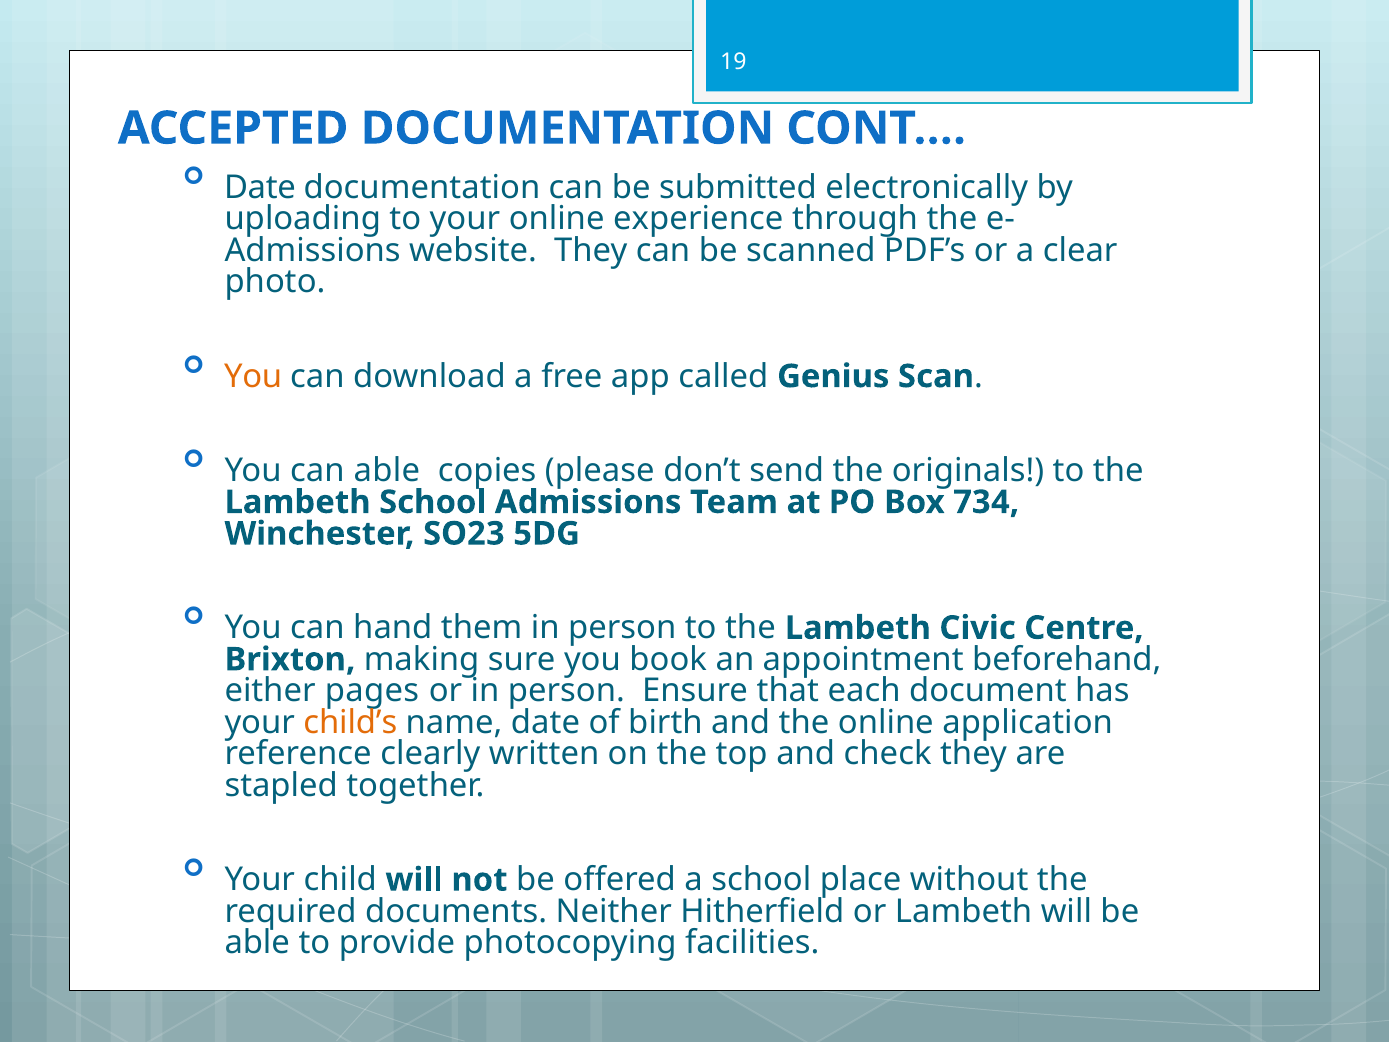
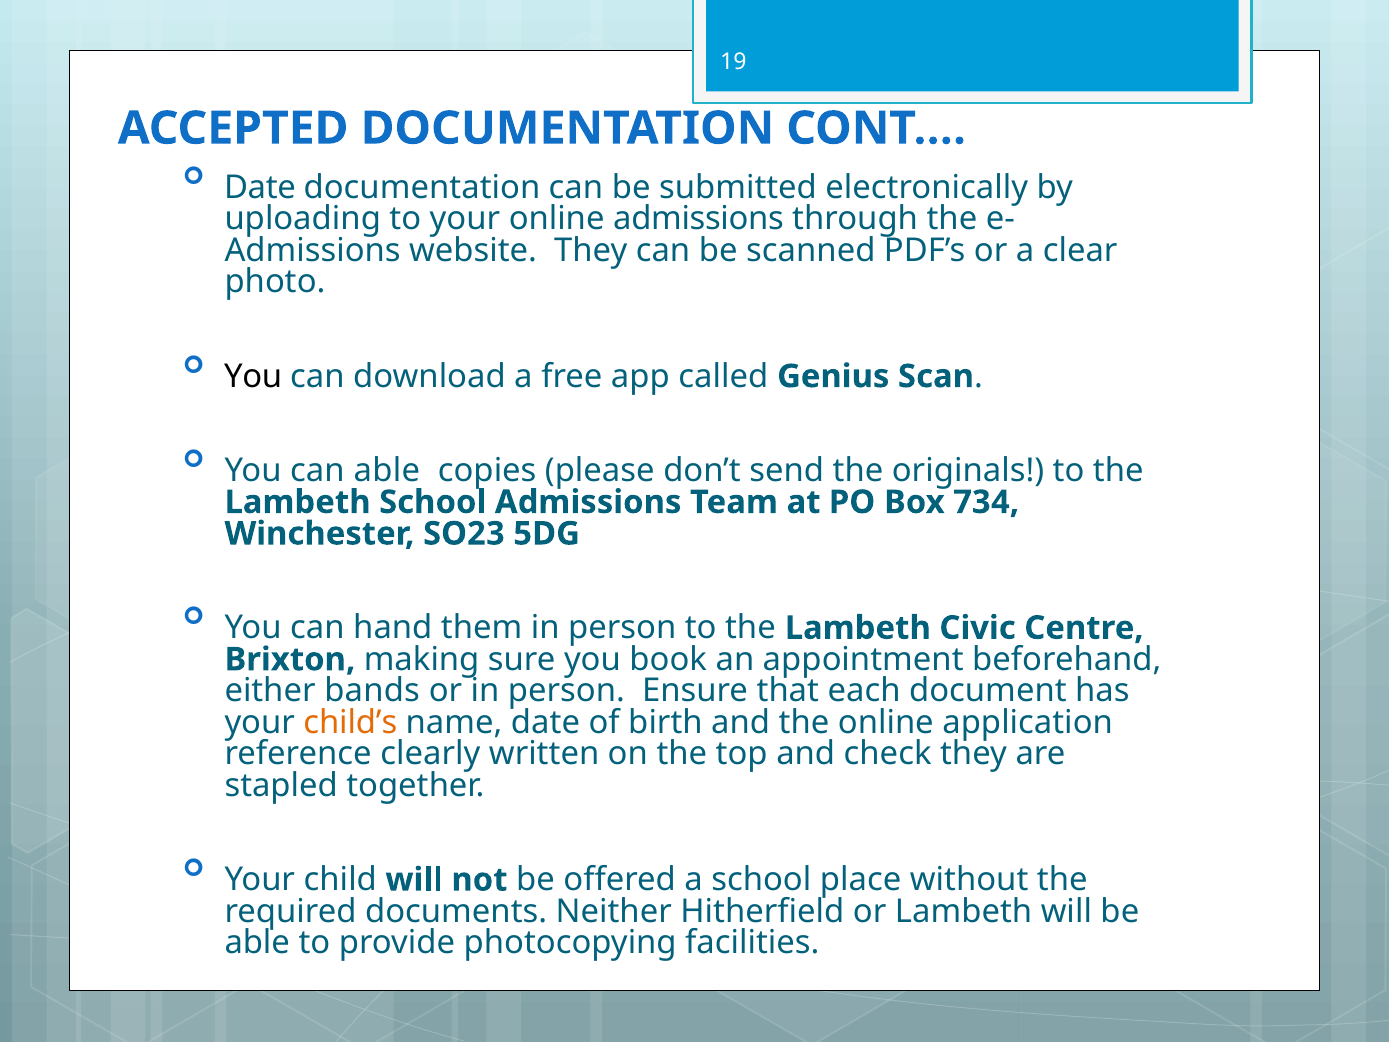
online experience: experience -> admissions (699, 219)
You colour: orange -> black (253, 376)
pages: pages -> bands (372, 691)
